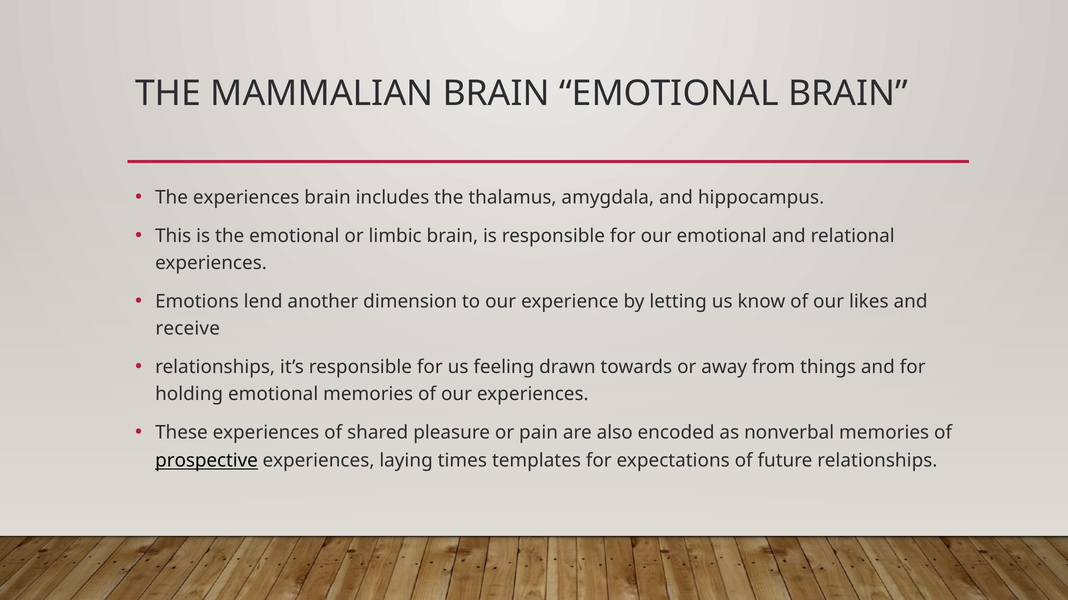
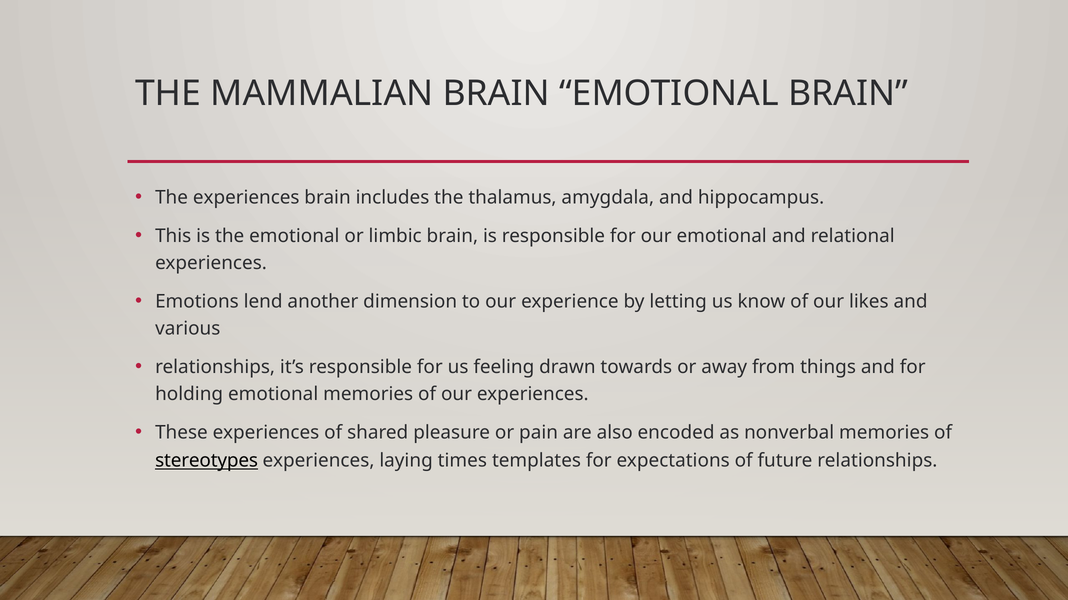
receive: receive -> various (188, 329)
prospective: prospective -> stereotypes (207, 461)
